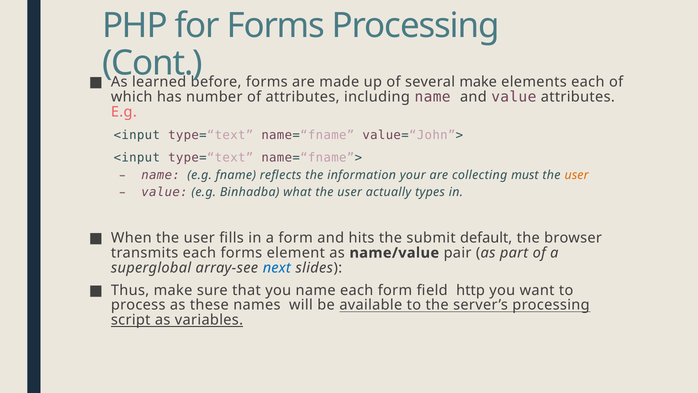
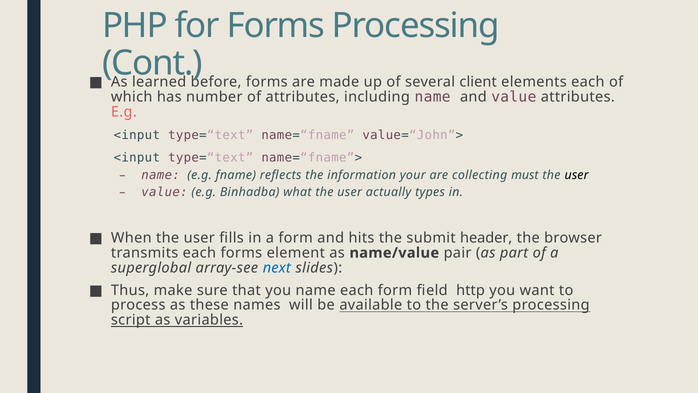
several make: make -> client (478, 82)
user colour: orange -> black (577, 175)
default: default -> header (486, 238)
